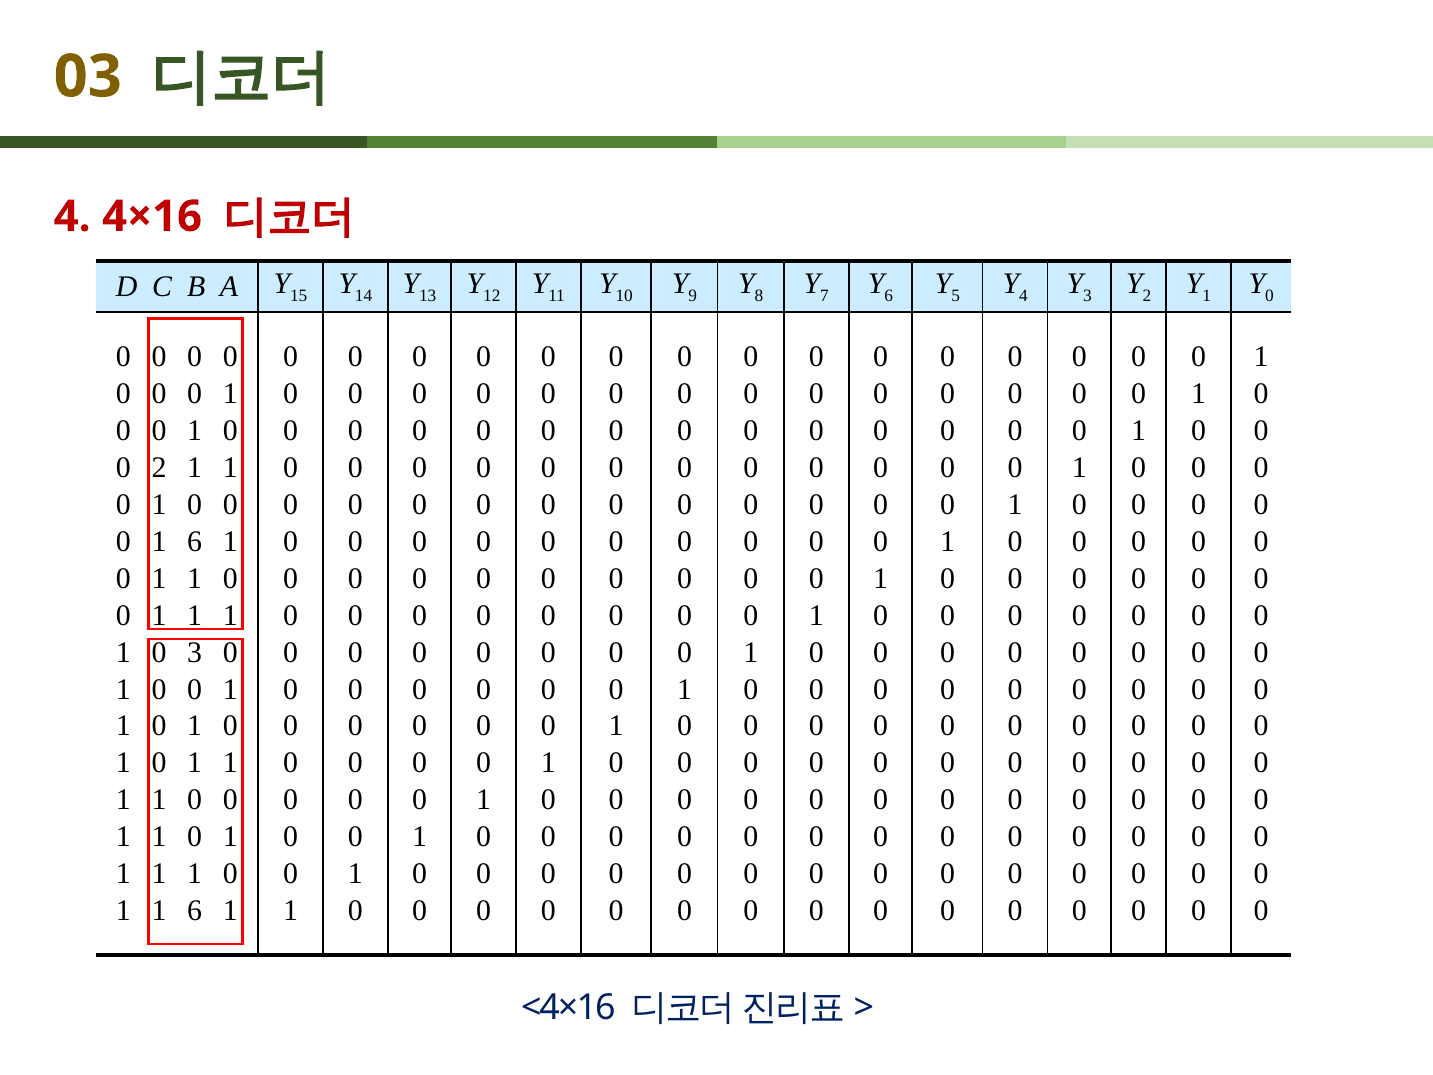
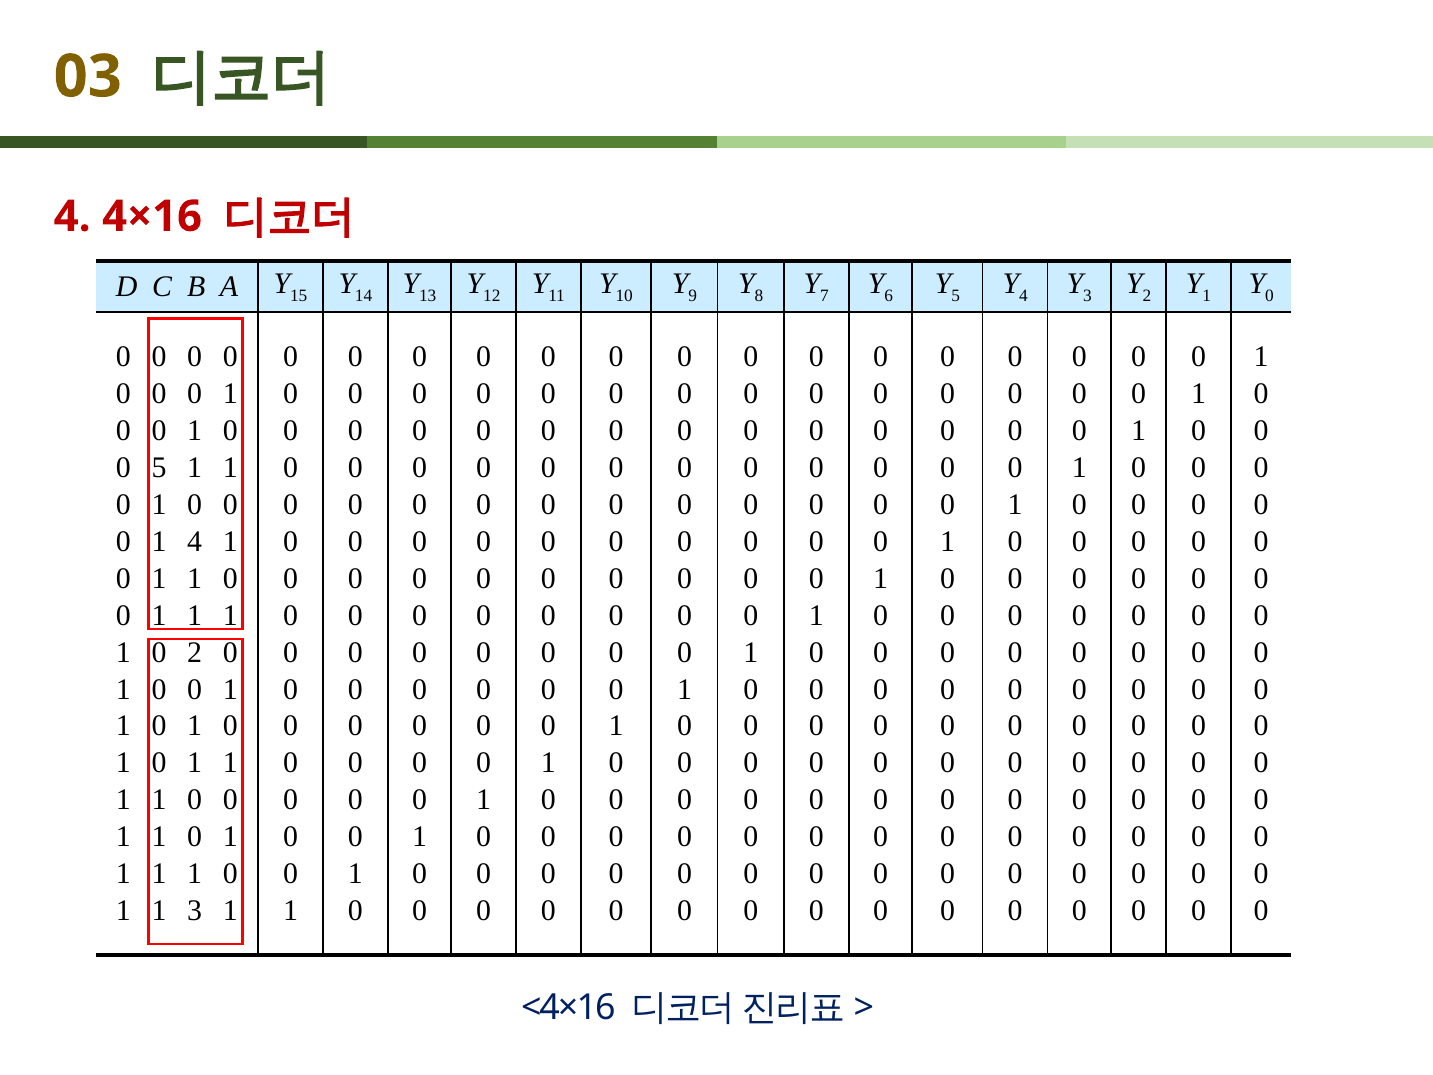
0 2: 2 -> 5 (159, 467)
0 1 6: 6 -> 4 (195, 541)
0 3: 3 -> 2 (195, 652)
1 1 6: 6 -> 3 (195, 911)
